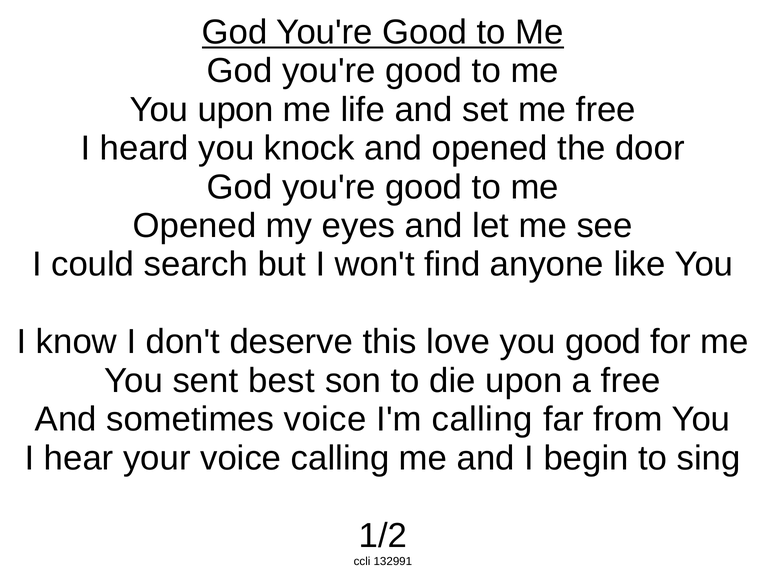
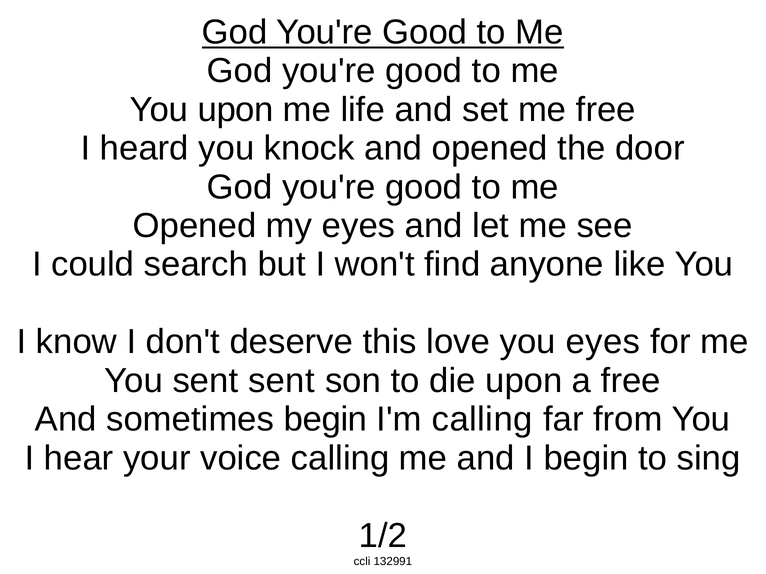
you good: good -> eyes (603, 342)
sent best: best -> sent (281, 381)
sometimes voice: voice -> begin (325, 420)
